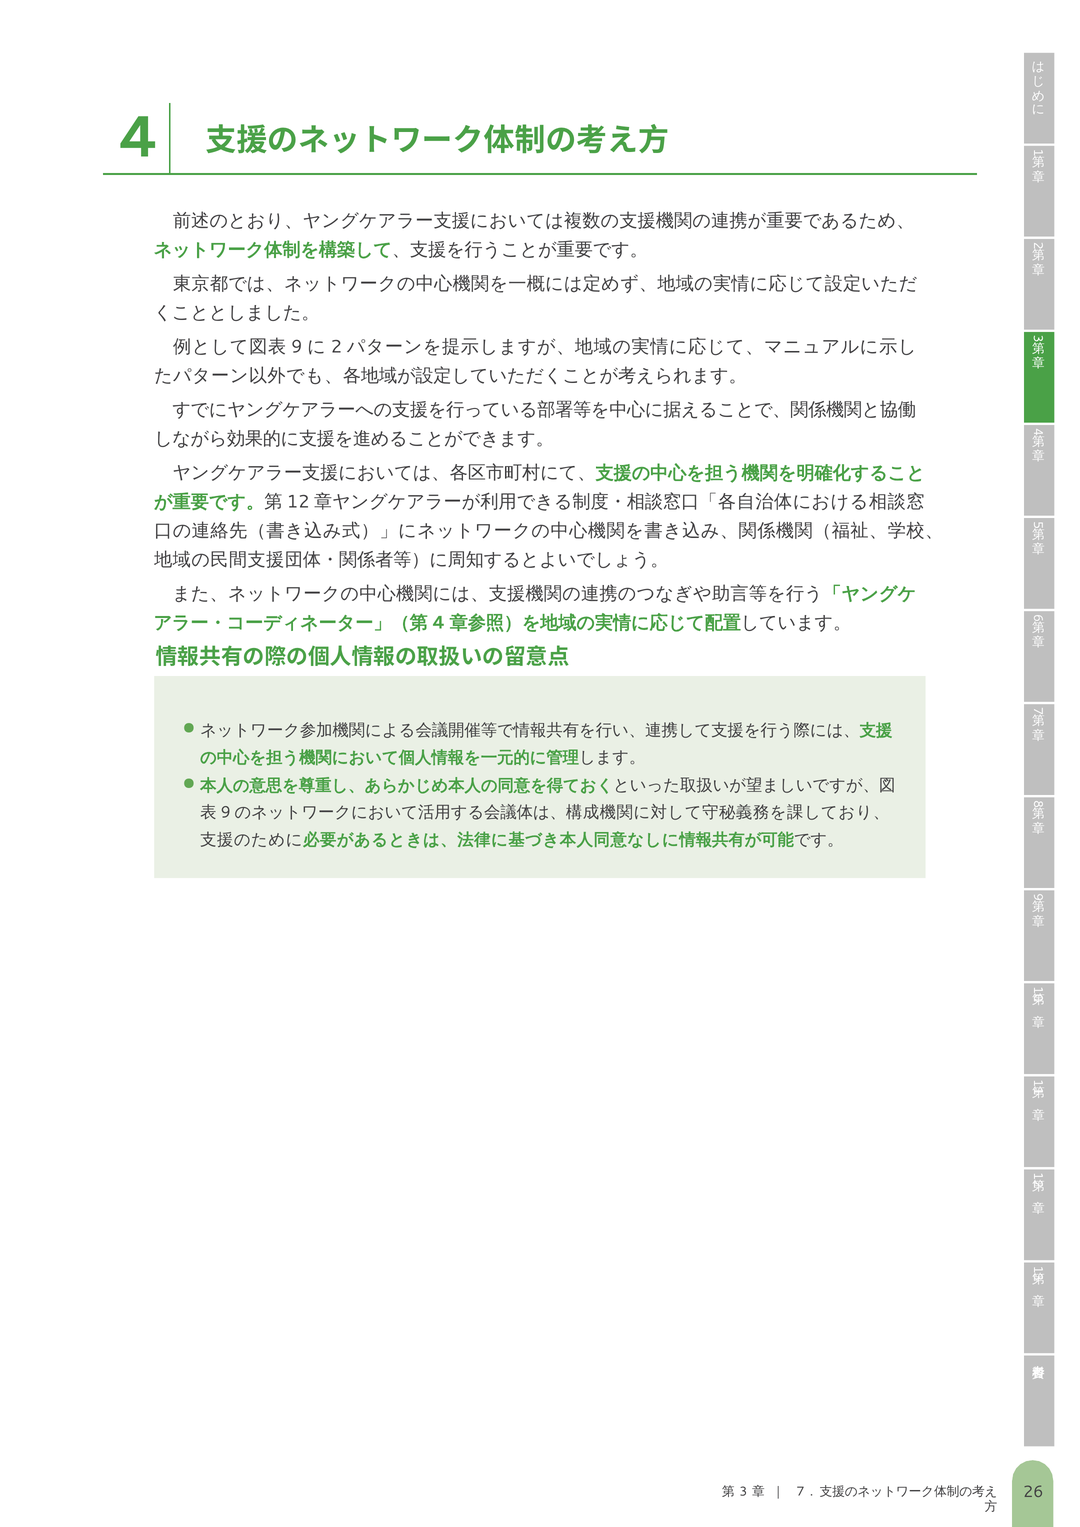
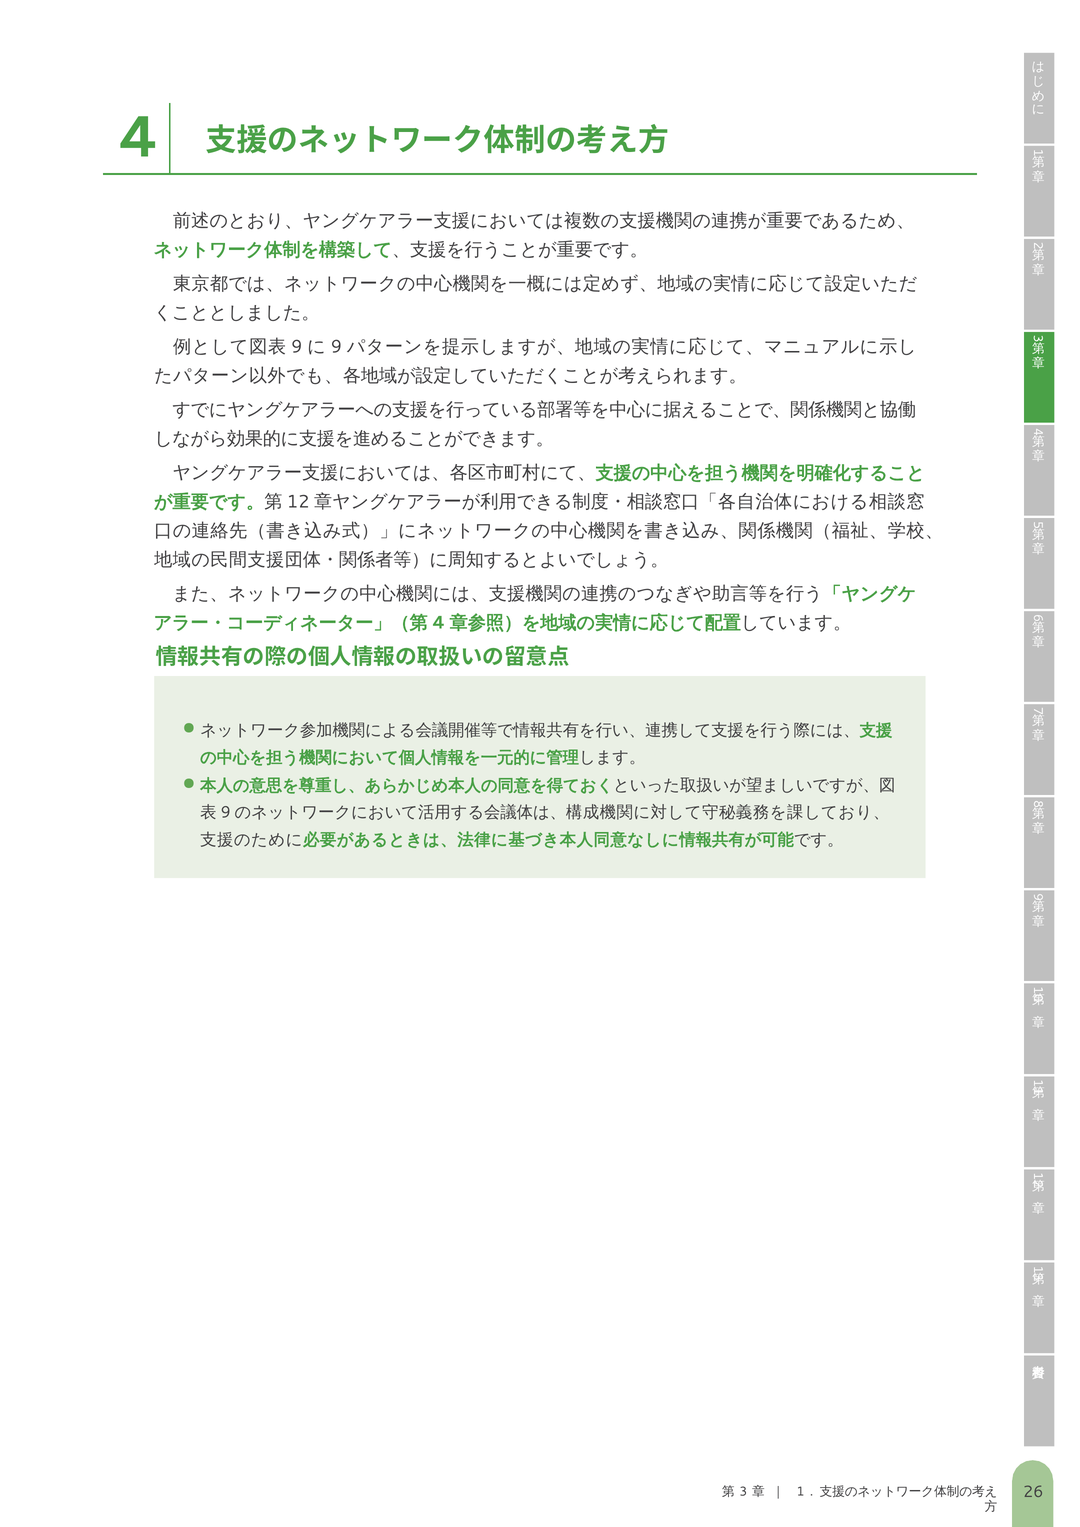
2: 2 -> 9 (336, 347)
7: 7 -> 1 (800, 1492)
